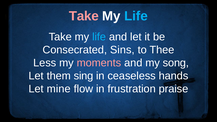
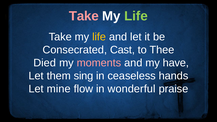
Life colour: light blue -> light green (136, 16)
life colour: light blue -> yellow (99, 37)
Sins: Sins -> Cast (122, 50)
Less: Less -> Died (45, 63)
song: song -> have (176, 63)
frustration: frustration -> wonderful (132, 89)
